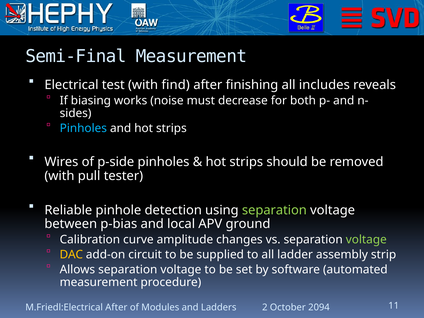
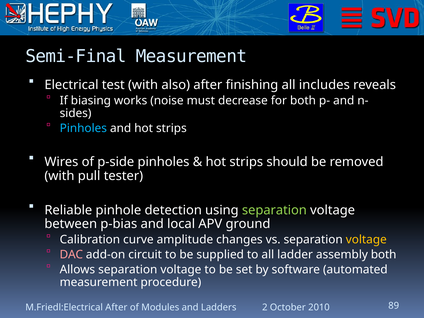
find: find -> also (176, 85)
voltage colour: light green -> yellow (366, 240)
DAC colour: yellow -> pink (71, 255)
assembly strip: strip -> both (384, 255)
2094: 2094 -> 2010 (319, 307)
11: 11 -> 89 (394, 306)
